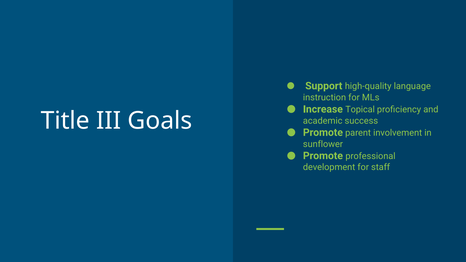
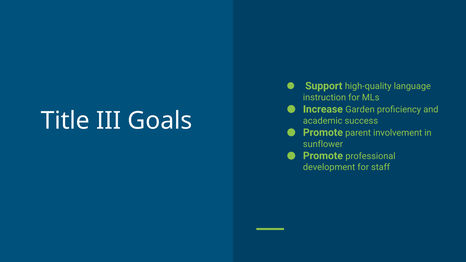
Topical: Topical -> Garden (360, 110)
